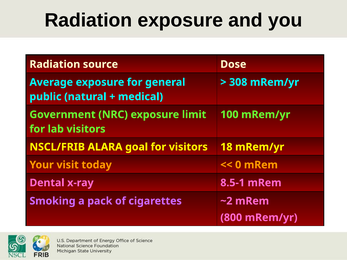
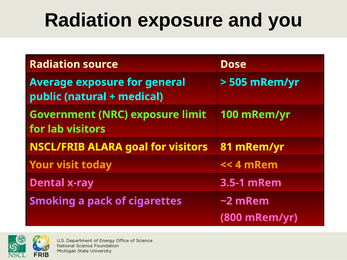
308: 308 -> 505 (238, 82)
18: 18 -> 81 (226, 147)
0: 0 -> 4 (238, 165)
8.5-1: 8.5-1 -> 3.5-1 (233, 183)
